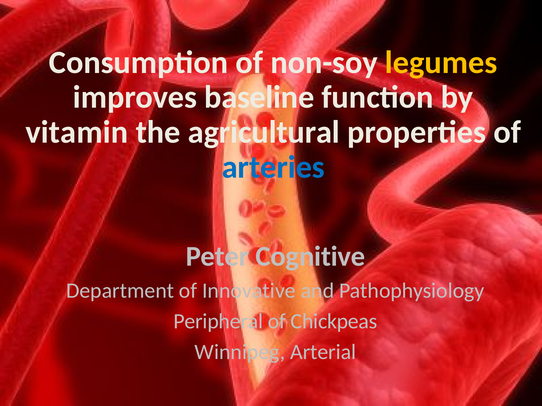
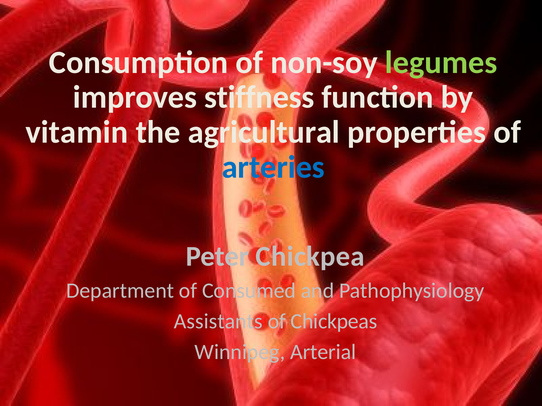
legumes colour: yellow -> light green (441, 62)
baseline: baseline -> stiffness (259, 97)
Cognitive: Cognitive -> Chickpea (310, 257)
Innovative: Innovative -> Consumed (249, 291)
Peripheral: Peripheral -> Assistants (218, 322)
